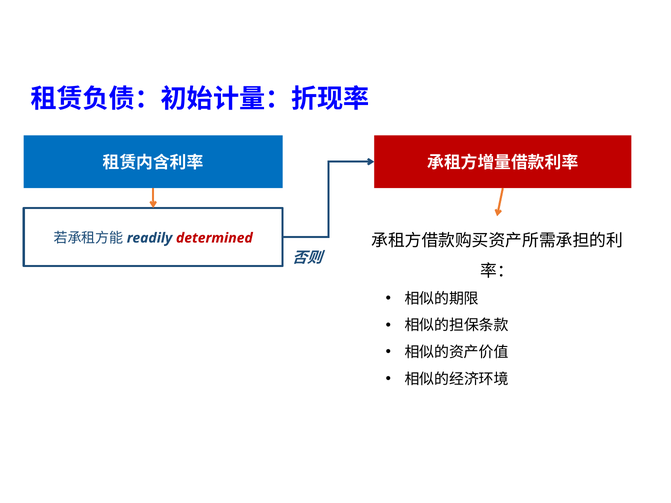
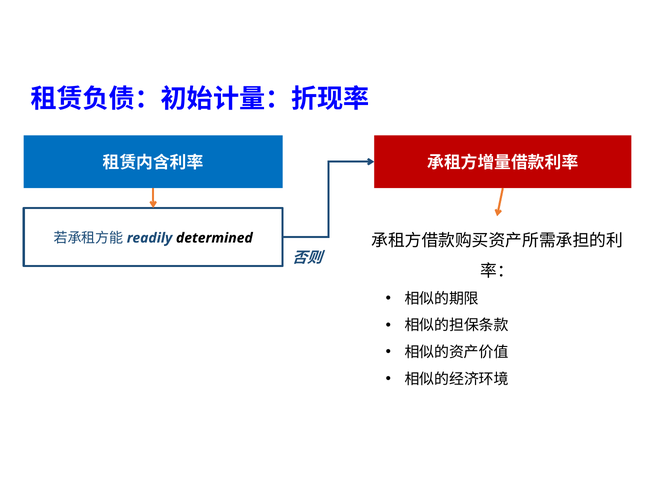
determined colour: red -> black (214, 238)
